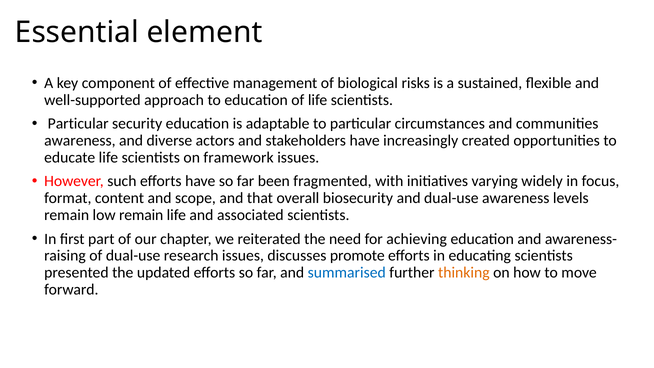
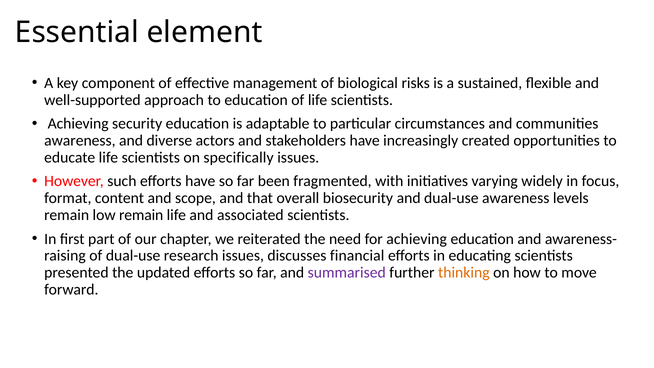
Particular: Particular -> Achieving (78, 124)
framework: framework -> specifically (239, 157)
promote: promote -> financial (357, 256)
summarised colour: blue -> purple (347, 273)
